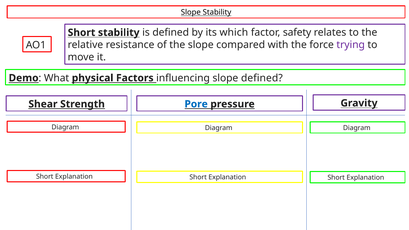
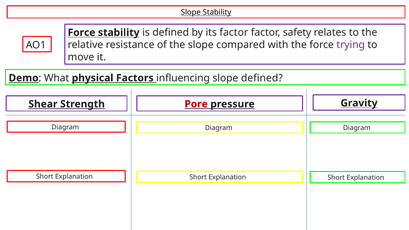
Short: Short -> Force (82, 33)
its which: which -> factor (234, 33)
Pore colour: blue -> red (196, 104)
